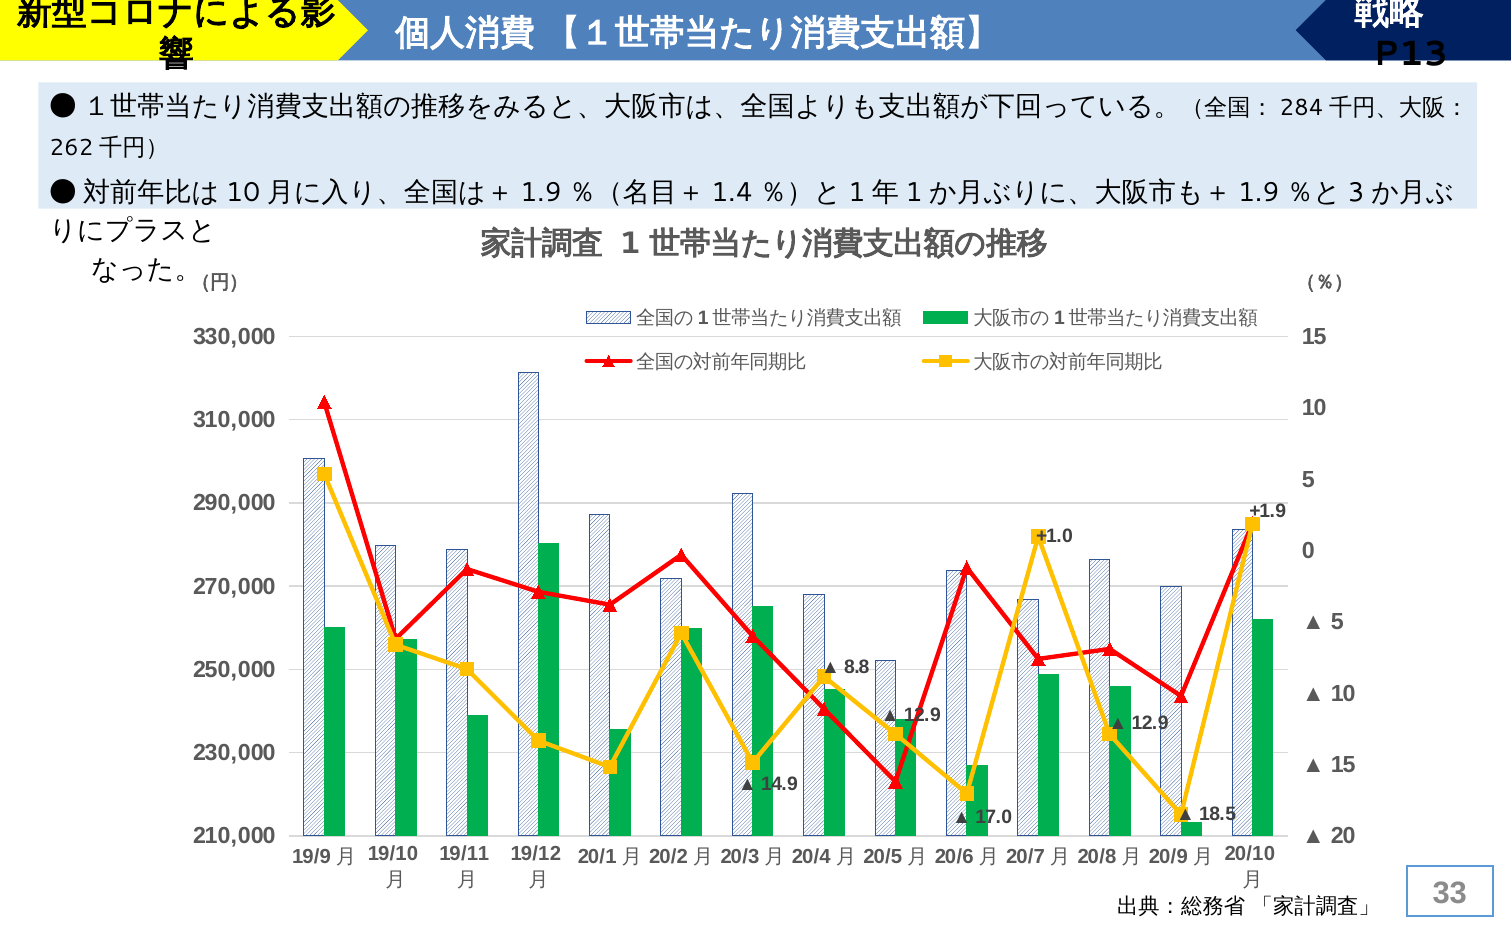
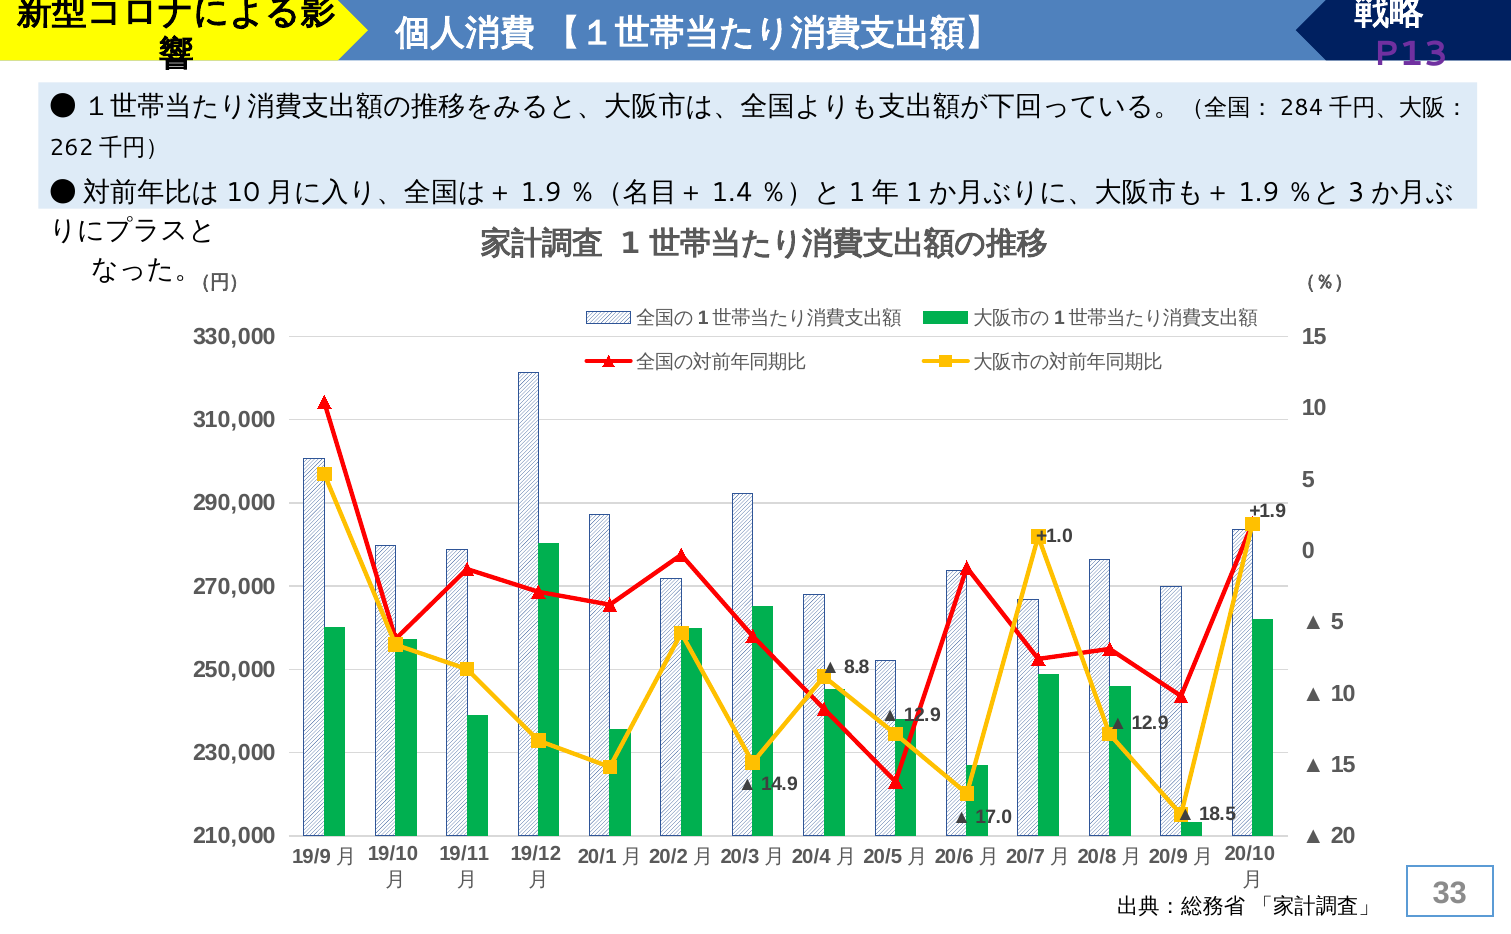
P13 colour: black -> purple (1411, 54)
